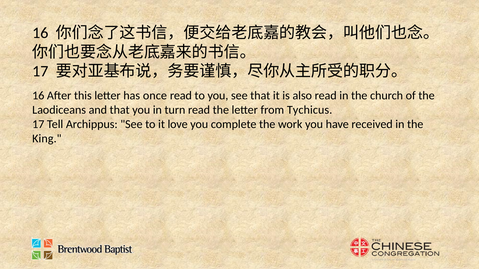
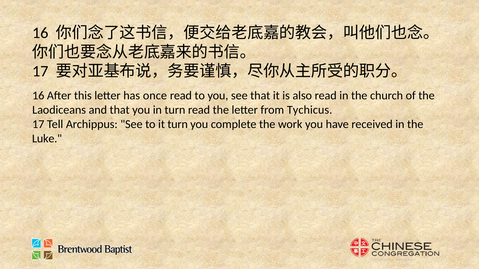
it love: love -> turn (178, 125)
King: King -> Luke (47, 139)
